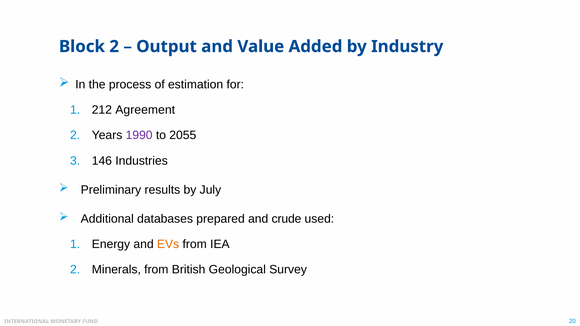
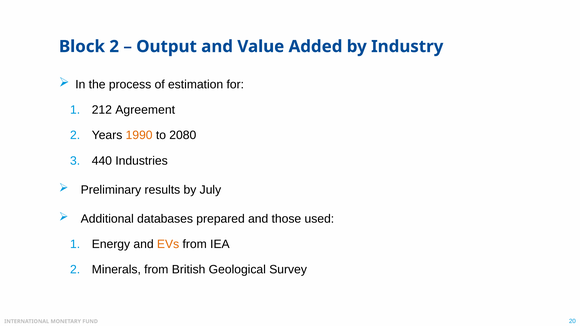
1990 colour: purple -> orange (139, 135)
2055: 2055 -> 2080 (183, 135)
146: 146 -> 440 (102, 161)
crude: crude -> those (286, 219)
